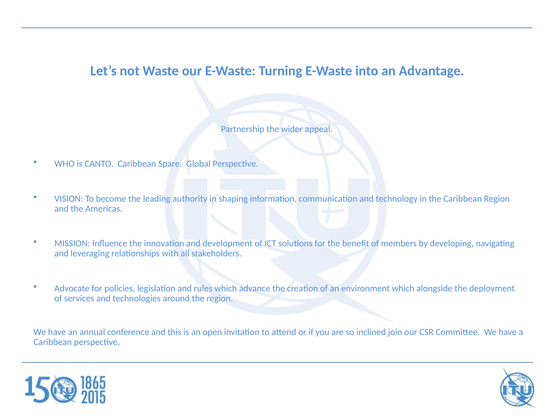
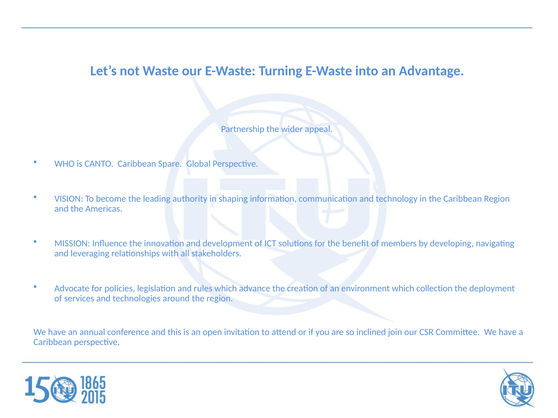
alongside: alongside -> collection (434, 289)
